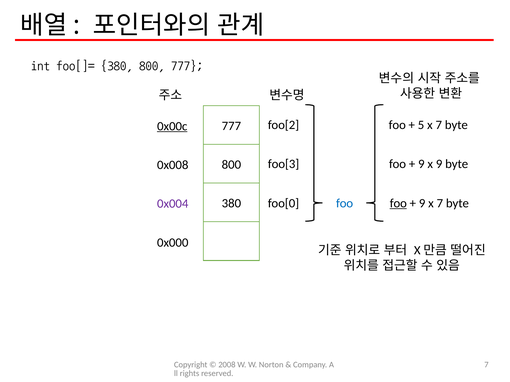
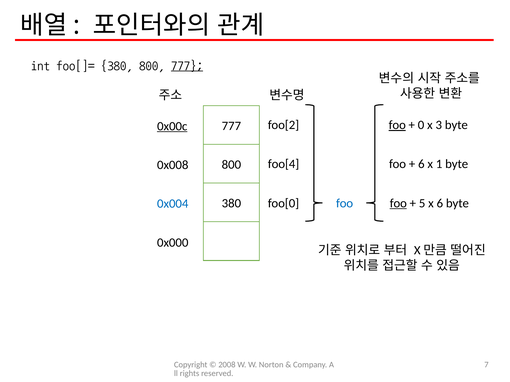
777 underline: none -> present (187, 66)
foo underline: none -> present (397, 125)
5: 5 -> 0 (421, 125)
7: 7 -> 3 (439, 125)
foo[3: foo[3 -> foo[4 (284, 164)
9: 9 -> 6 (421, 164)
x 9: 9 -> 1 (439, 164)
9: 9 -> 5 (422, 203)
7: 7 -> 6 (440, 203)
0x004 colour: purple -> blue (173, 204)
